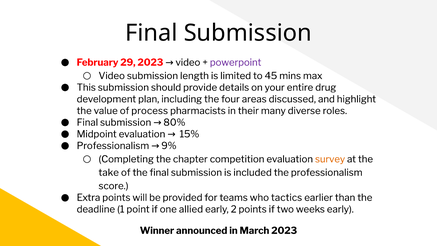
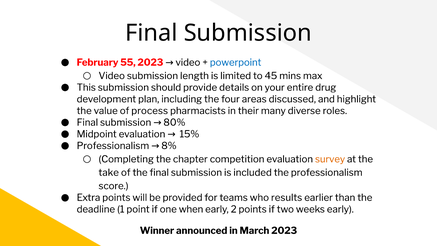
29: 29 -> 55 (128, 62)
powerpoint colour: purple -> blue (236, 62)
9%: 9% -> 8% (169, 146)
tactics: tactics -> results (287, 198)
allied: allied -> when (191, 209)
